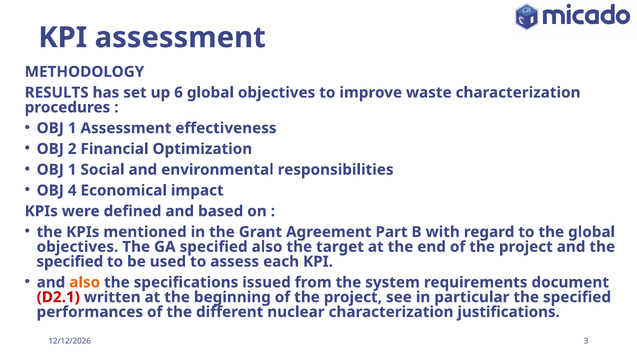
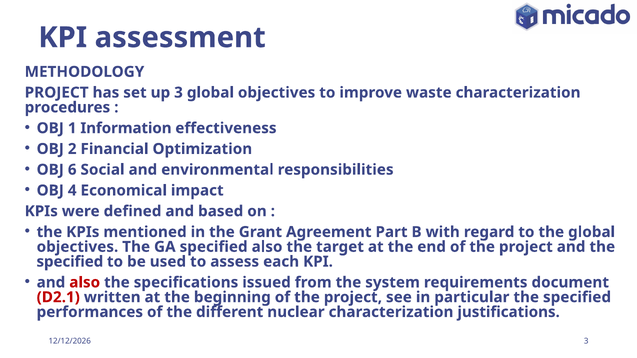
RESULTS: RESULTS -> PROJECT (57, 93)
up 6: 6 -> 3 (179, 93)
1 Assessment: Assessment -> Information (126, 128)
1: 1 -> 6 (72, 170)
also colour: orange -> red (85, 283)
